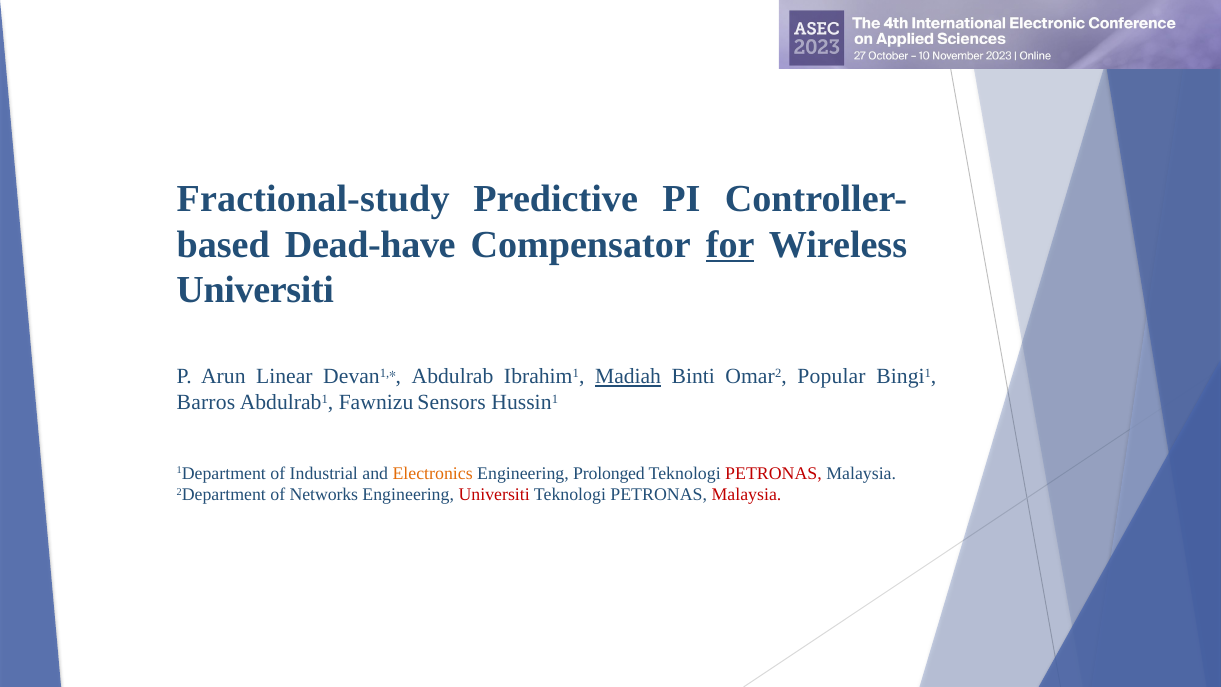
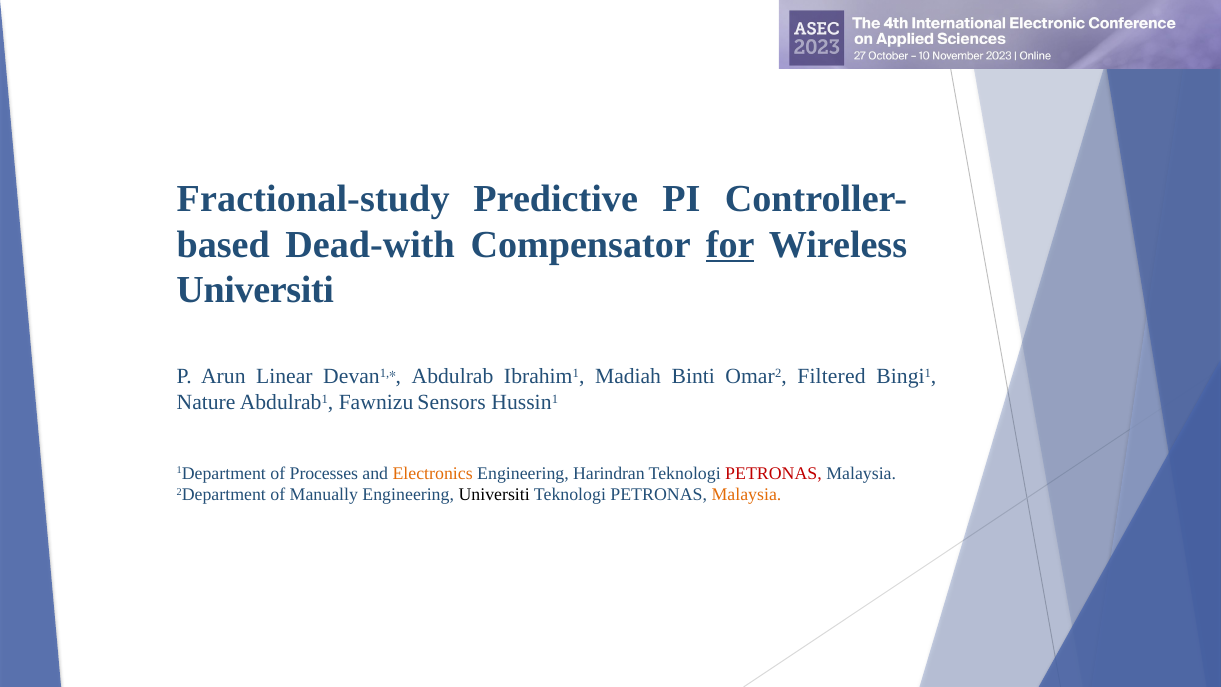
Dead-have: Dead-have -> Dead-with (370, 244)
Madiah underline: present -> none (628, 377)
Popular: Popular -> Filtered (832, 377)
Barros: Barros -> Nature (206, 403)
Industrial: Industrial -> Processes (324, 473)
Prolonged: Prolonged -> Harindran (609, 473)
Networks: Networks -> Manually (324, 494)
Universiti colour: red -> black (494, 494)
Malaysia colour: red -> orange (746, 494)
